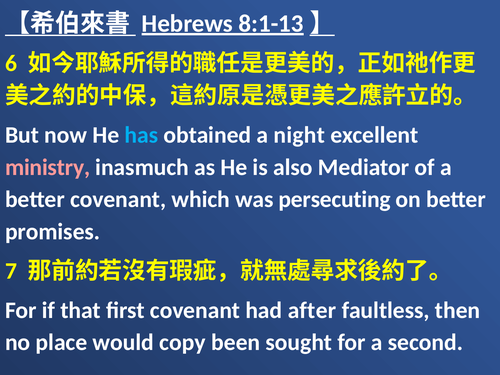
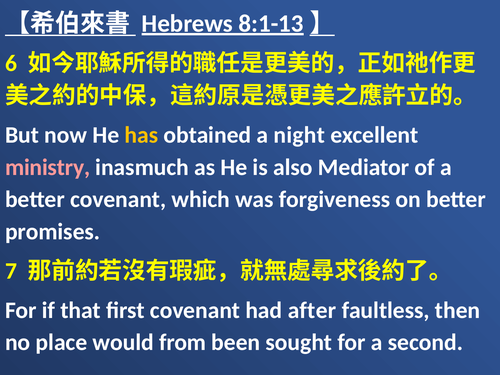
has colour: light blue -> yellow (141, 135)
persecuting: persecuting -> forgiveness (335, 199)
copy: copy -> from (183, 343)
